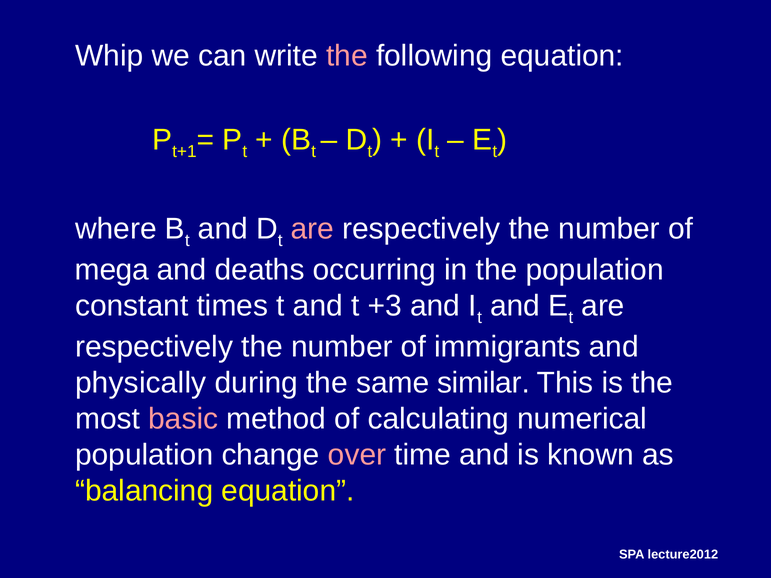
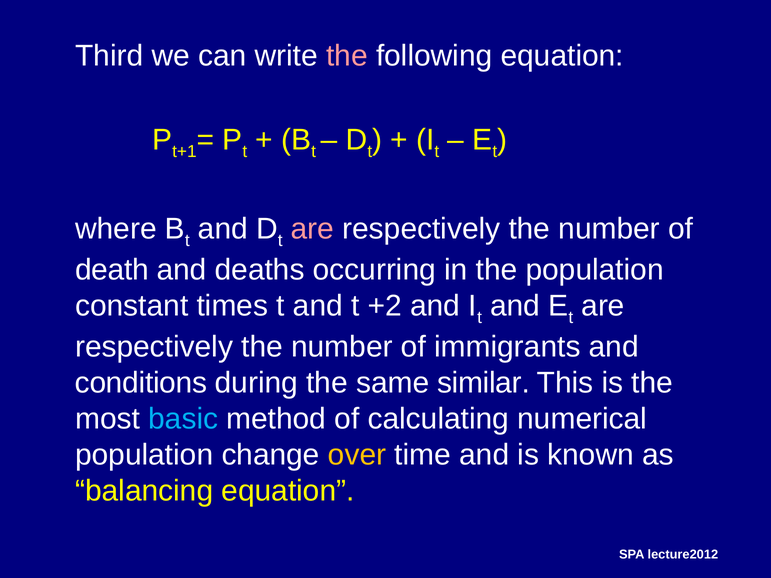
Whip: Whip -> Third (109, 56)
mega: mega -> death (112, 270)
+3: +3 -> +2 (385, 306)
physically: physically -> conditions (141, 383)
basic colour: pink -> light blue (183, 419)
over colour: pink -> yellow (357, 455)
